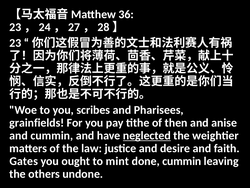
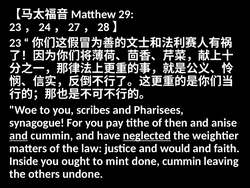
36: 36 -> 29 (126, 14)
grainfields: grainfields -> synagogue (37, 123)
and underline: none -> present (19, 135)
desire: desire -> would (175, 148)
Gates: Gates -> Inside (24, 161)
